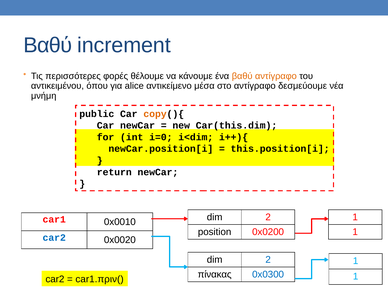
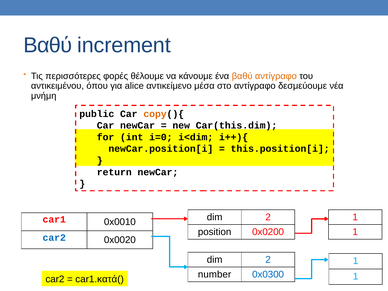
πίνακας: πίνακας -> number (215, 274)
car1.πριν(: car1.πριν( -> car1.κατά( (100, 279)
